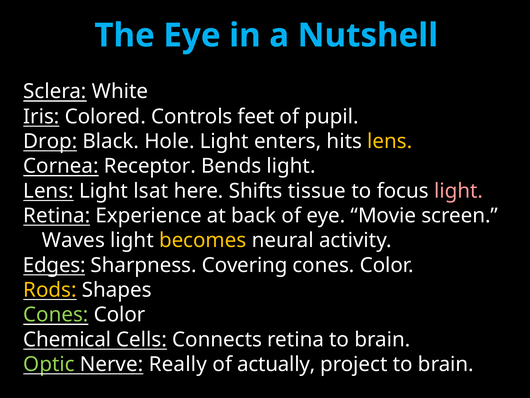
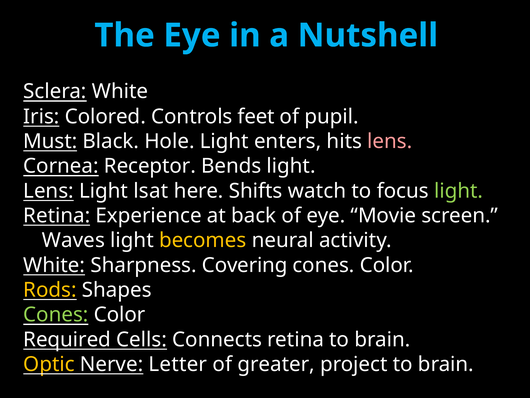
Drop: Drop -> Must (50, 141)
lens colour: yellow -> pink (390, 141)
tissue: tissue -> watch (317, 191)
light colour: pink -> light green (459, 191)
Edges: Edges -> White (54, 265)
Chemical: Chemical -> Required (67, 339)
Optic colour: light green -> yellow (49, 364)
Really: Really -> Letter (178, 364)
actually: actually -> greater (276, 364)
